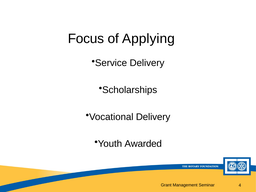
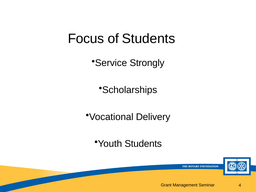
of Applying: Applying -> Students (149, 39)
Service Delivery: Delivery -> Strongly (147, 63)
Youth Awarded: Awarded -> Students (143, 144)
